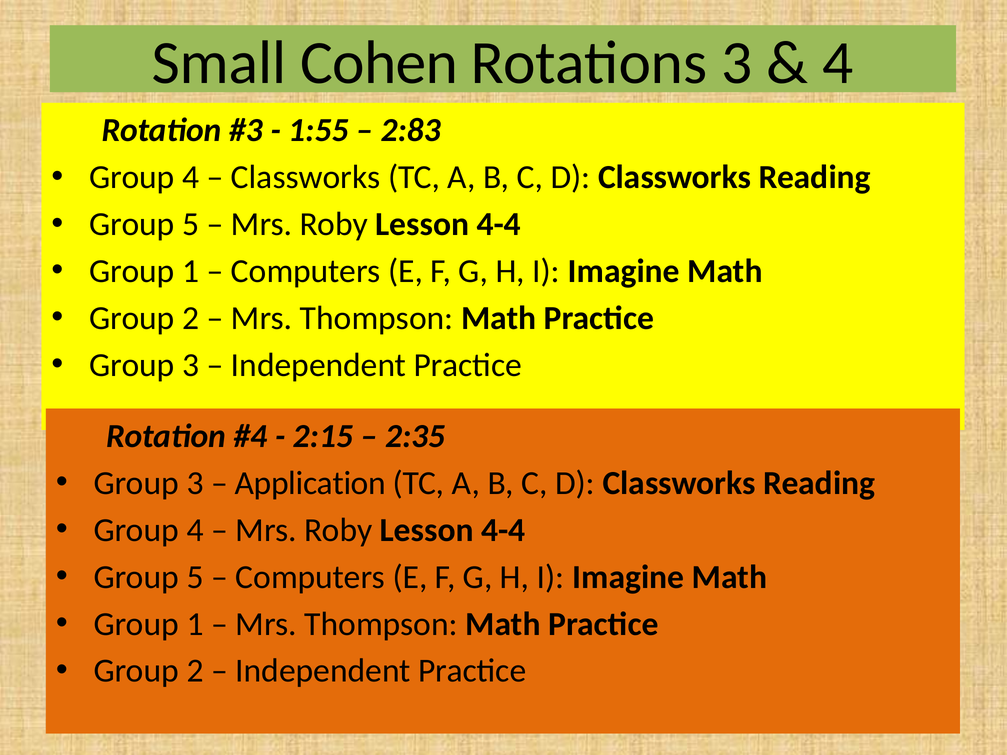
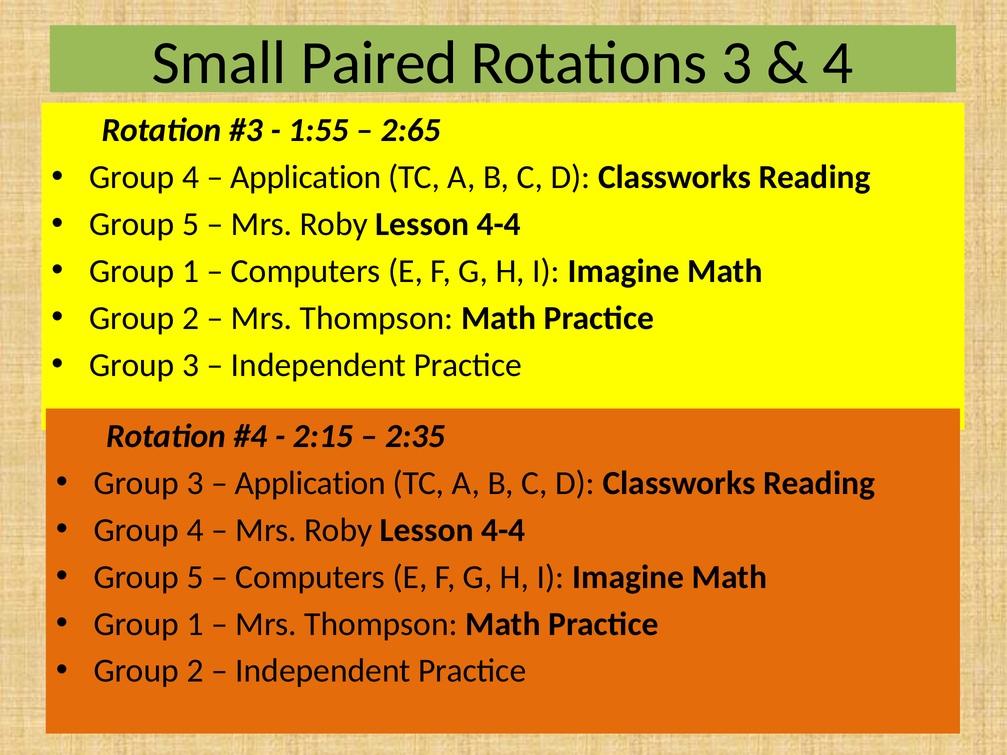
Cohen: Cohen -> Paired (379, 63)
2:83: 2:83 -> 2:65 (411, 130)
Classworks: Classworks -> Application (306, 177)
